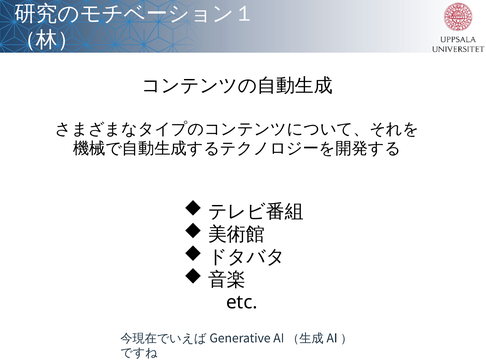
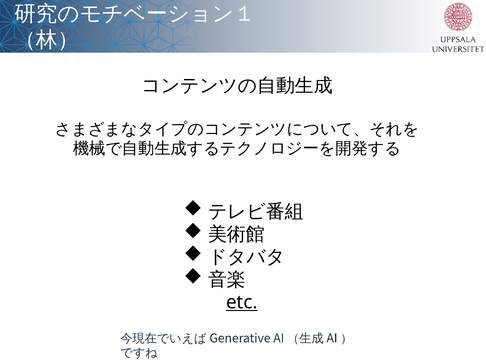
etc underline: none -> present (242, 303)
